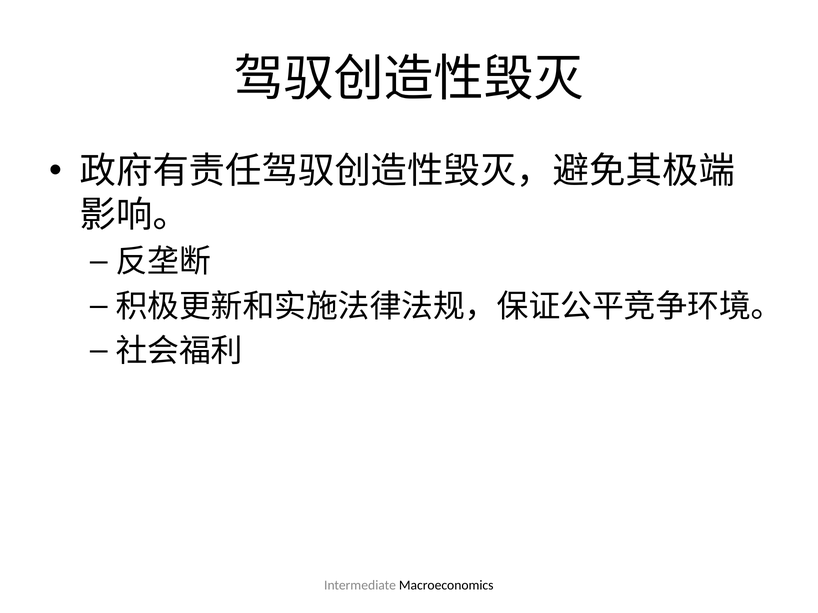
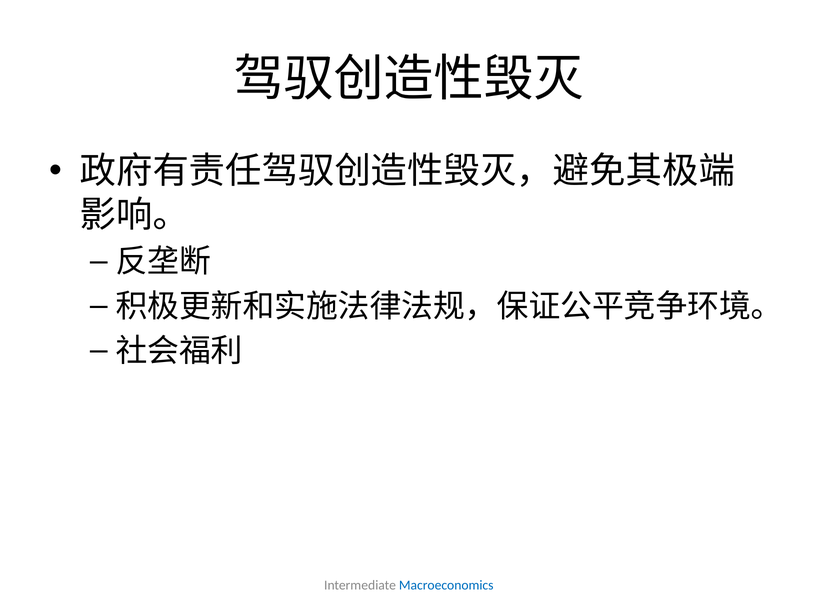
Macroeconomics colour: black -> blue (446, 586)
